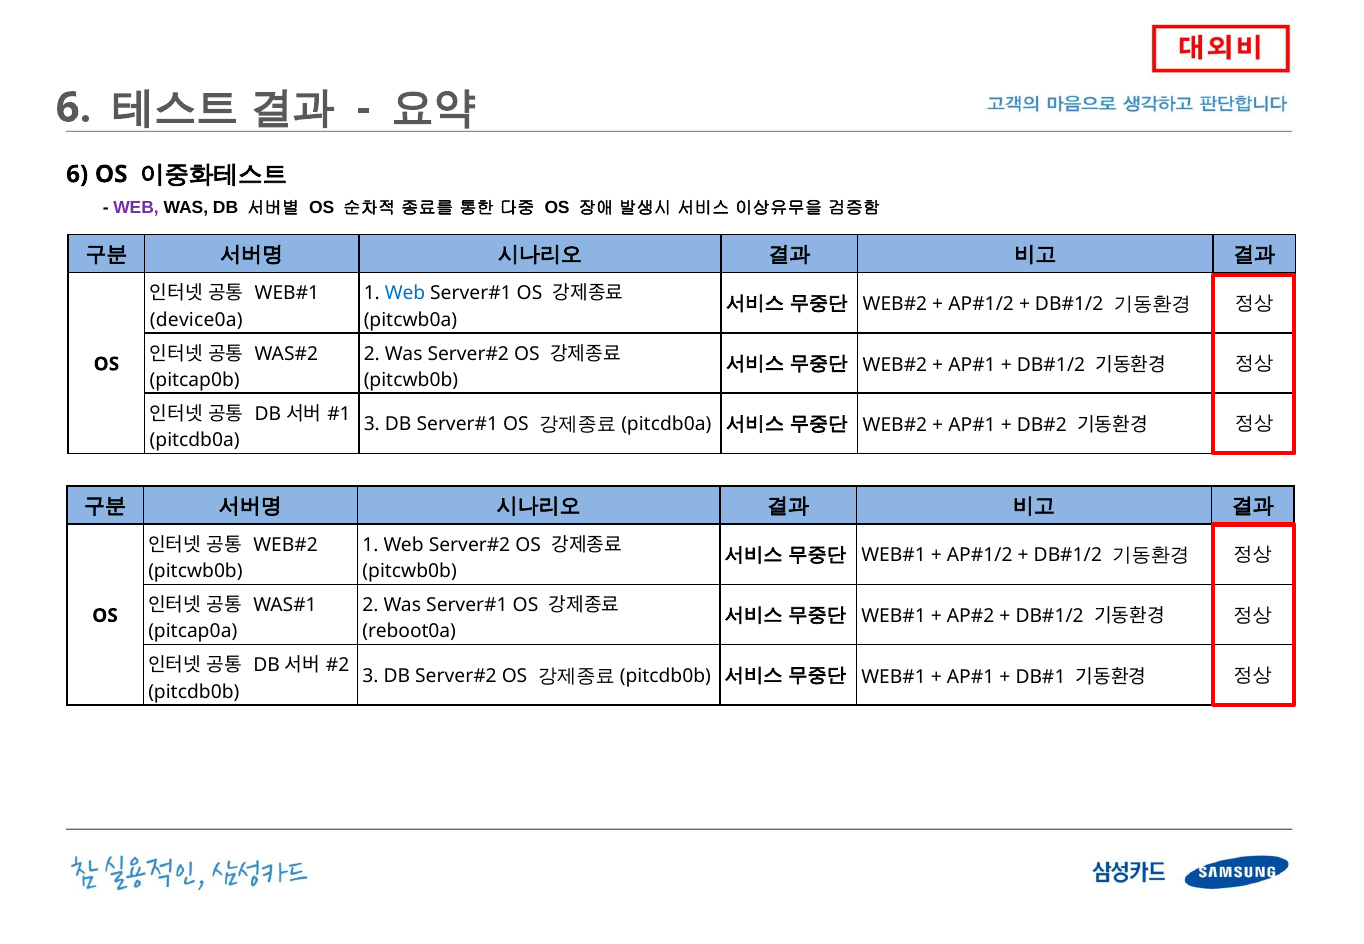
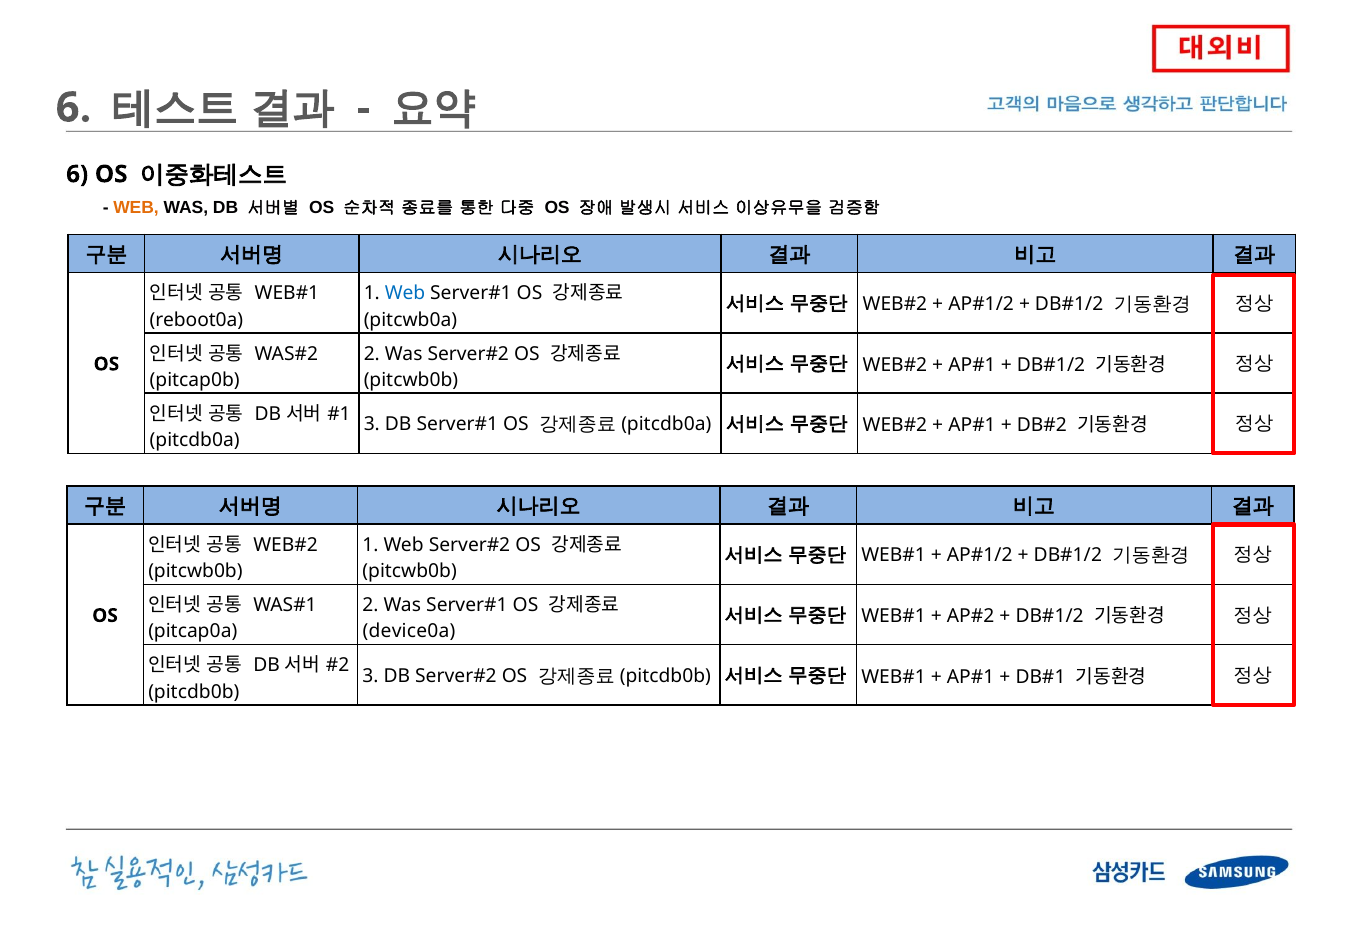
WEB colour: purple -> orange (136, 208)
device0a: device0a -> reboot0a (196, 320)
reboot0a: reboot0a -> device0a (409, 632)
